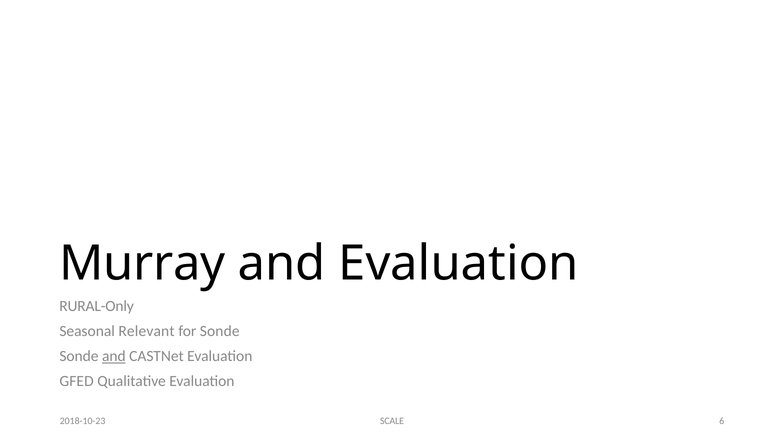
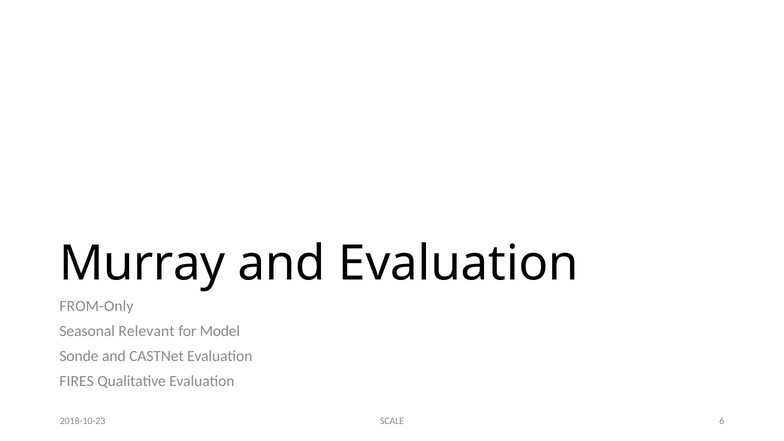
RURAL-Only: RURAL-Only -> FROM-Only (96, 306)
for Sonde: Sonde -> Model (220, 331)
and underline: present -> none (114, 356)
GFED: GFED -> FIRES (77, 381)
